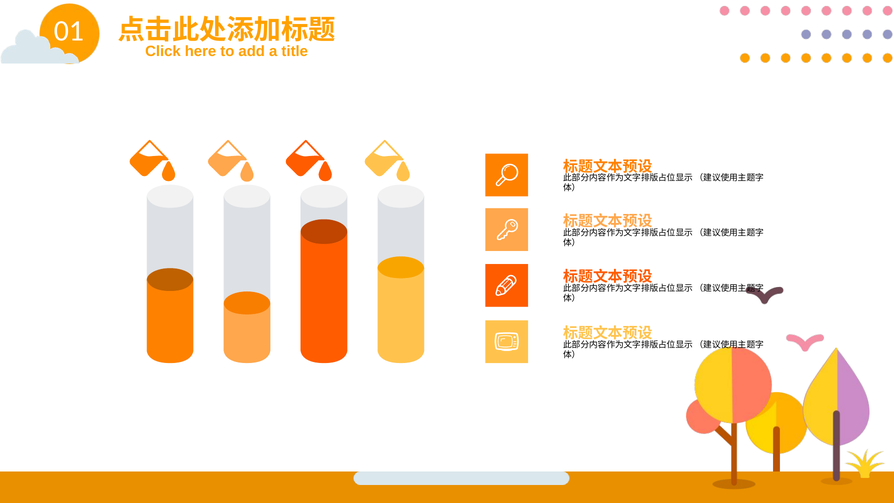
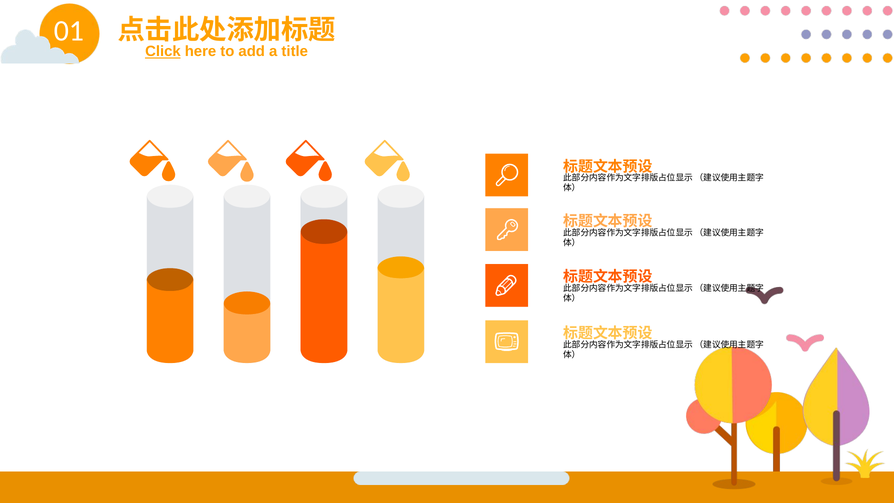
Click underline: none -> present (163, 51)
